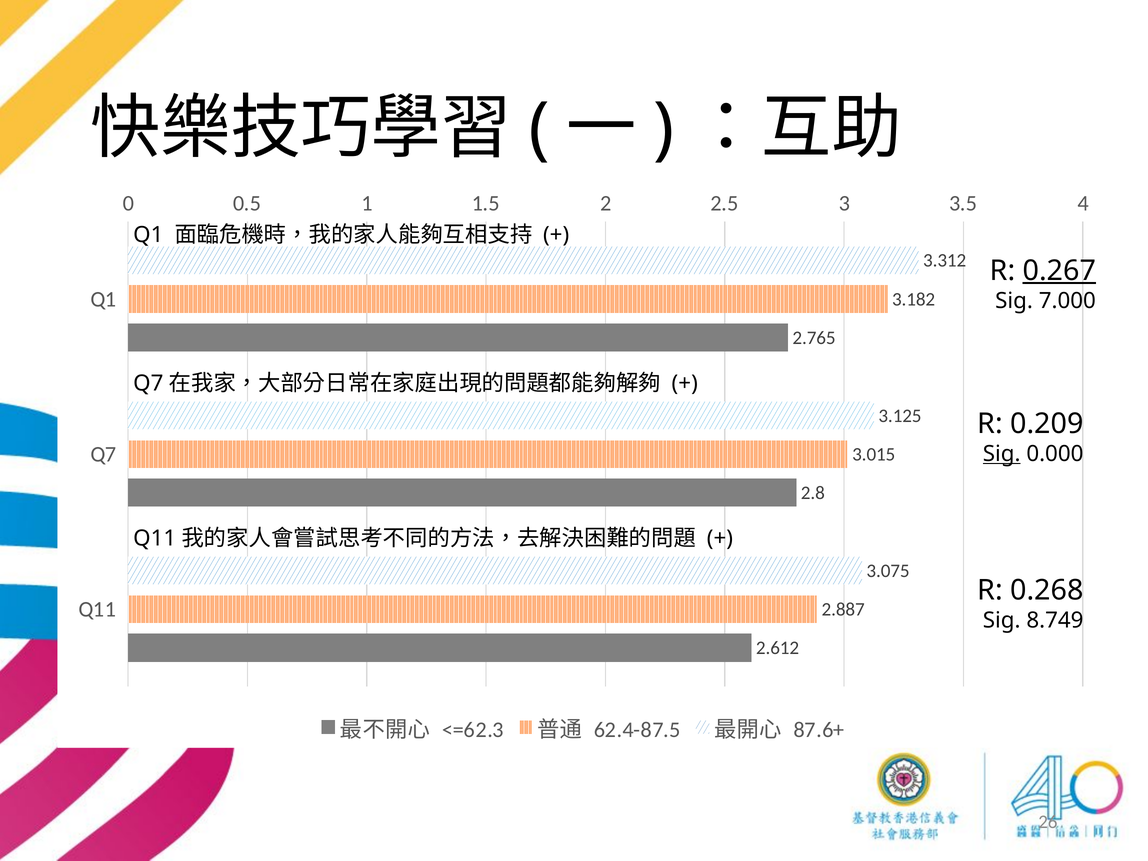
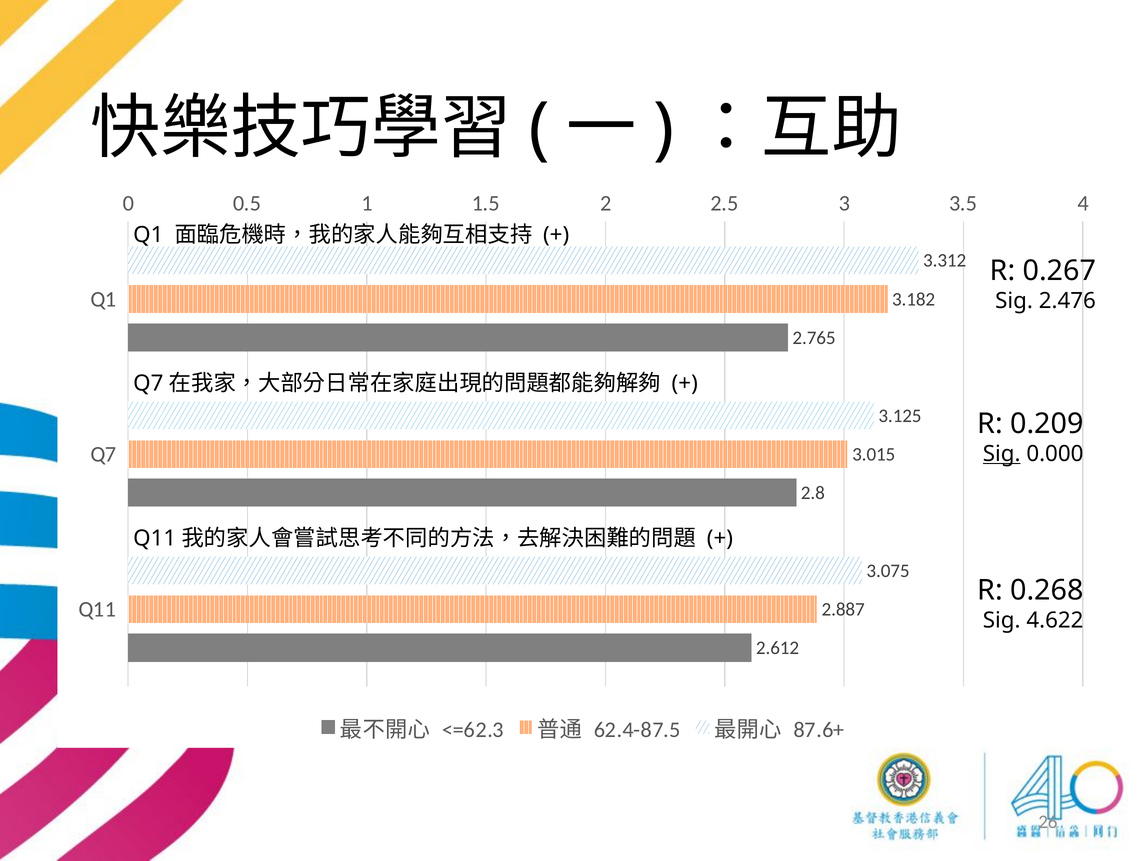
0.267 underline: present -> none (1059, 271)
7.000: 7.000 -> 2.476 (1067, 301)
8.749: 8.749 -> 4.622 (1055, 621)
